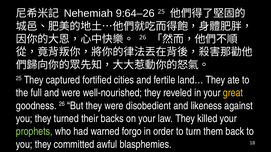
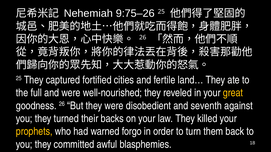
9:64–26: 9:64–26 -> 9:75–26 (135, 13)
likeness: likeness -> seventh (206, 106)
prophets colour: light green -> yellow (34, 132)
